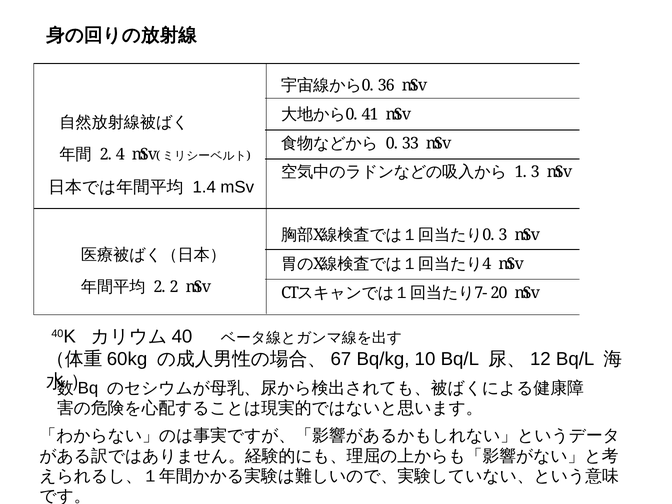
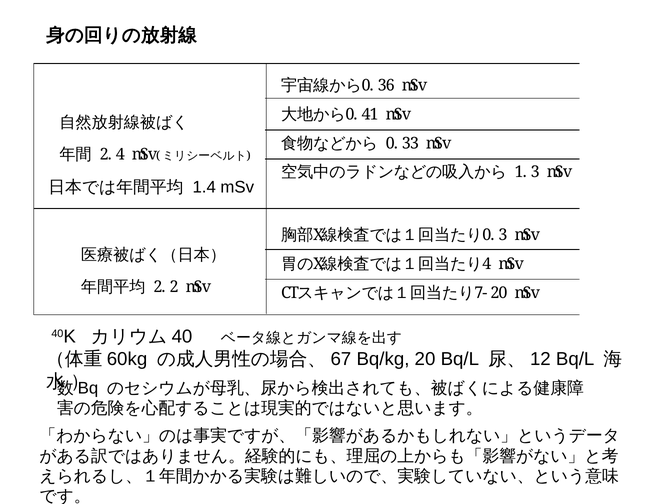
10: 10 -> 20 (425, 359)
